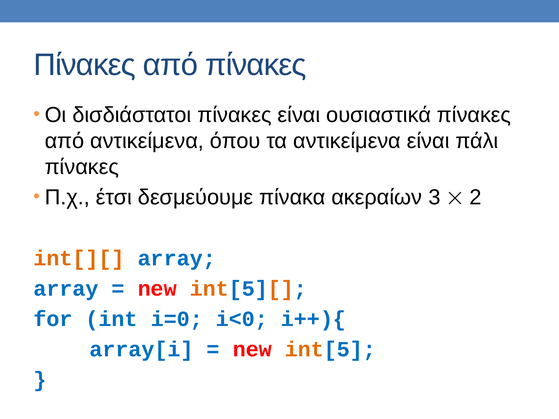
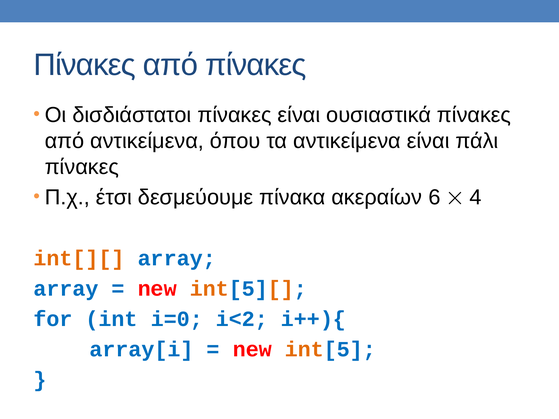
3: 3 -> 6 (434, 198)
2: 2 -> 4 (476, 198)
i<0: i<0 -> i<2 (242, 319)
